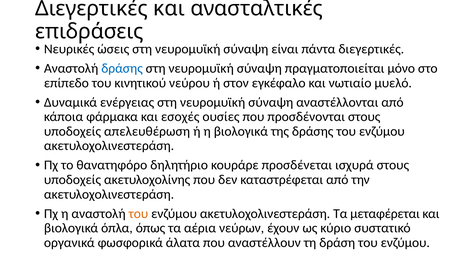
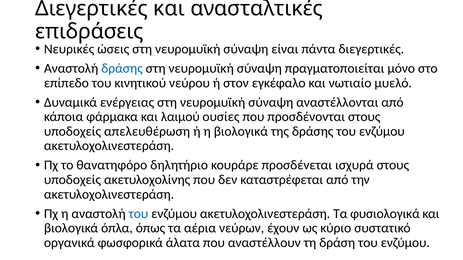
εσοχές: εσοχές -> λαιμού (180, 117)
του colour: orange -> blue (138, 214)
μεταφέρεται: μεταφέρεται -> φυσιολογικά (385, 214)
